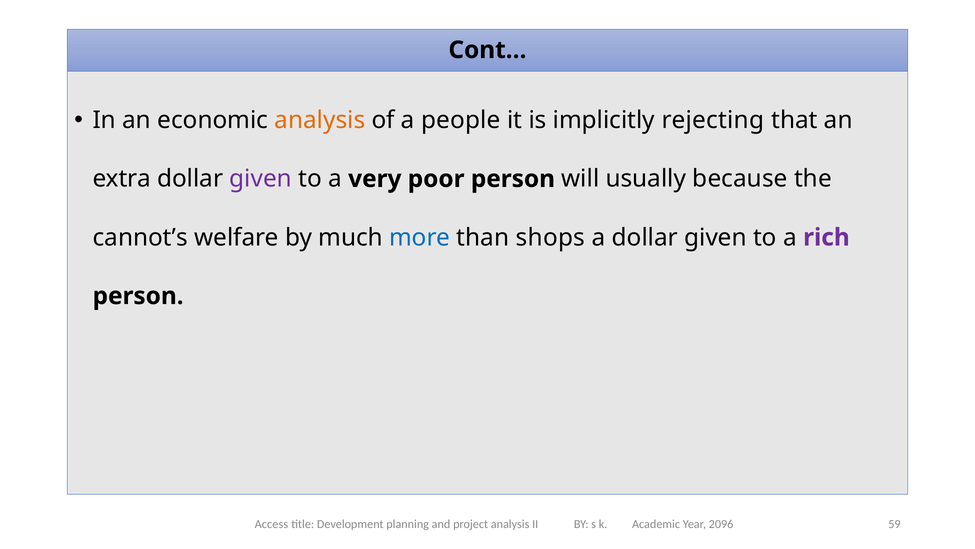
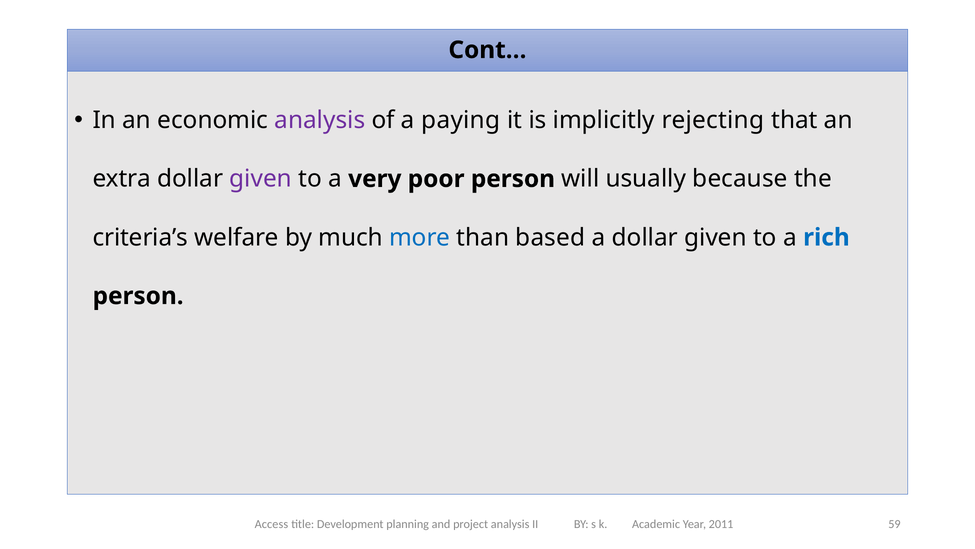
analysis colour: orange -> purple (320, 120)
people: people -> paying (461, 120)
cannot’s: cannot’s -> criteria’s (140, 237)
shops: shops -> based (550, 237)
rich colour: purple -> blue (826, 237)
2096: 2096 -> 2011 (721, 524)
